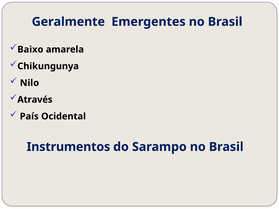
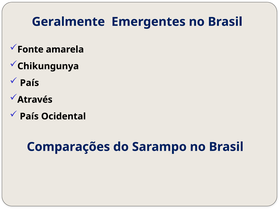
Baixo: Baixo -> Fonte (30, 50)
Nilo: Nilo -> País (29, 83)
Instrumentos: Instrumentos -> Comparações (68, 147)
